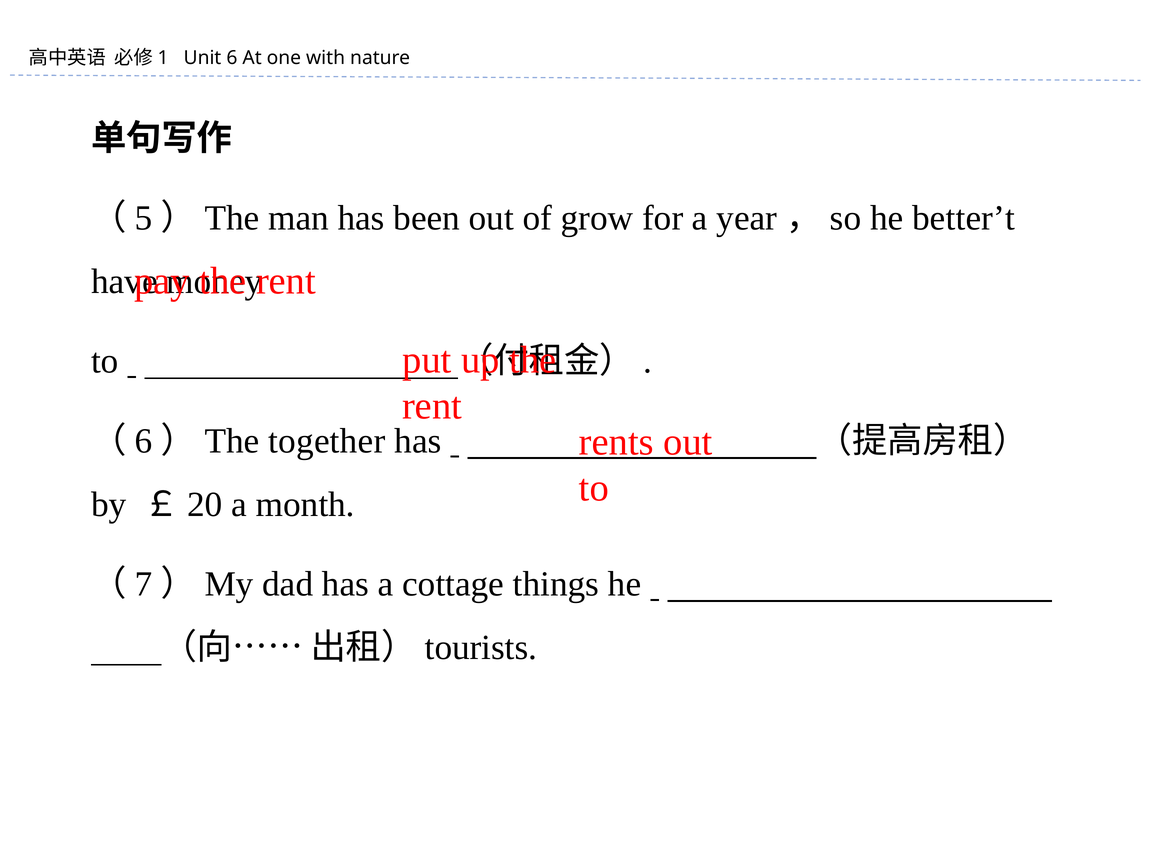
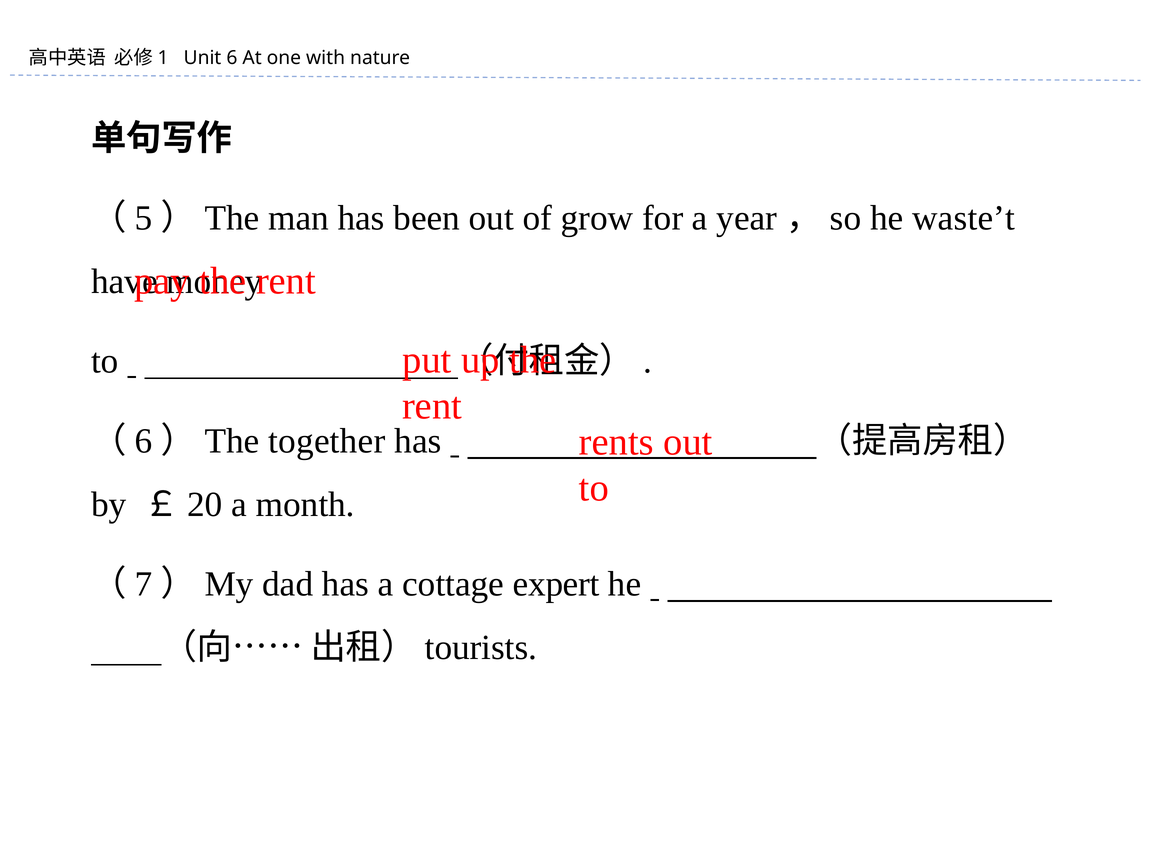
better’t: better’t -> waste’t (964, 218)
things: things -> expert (556, 584)
